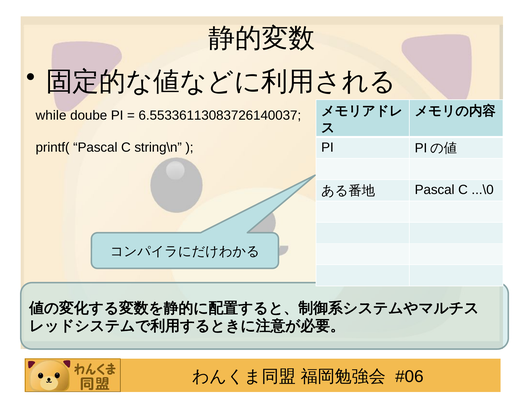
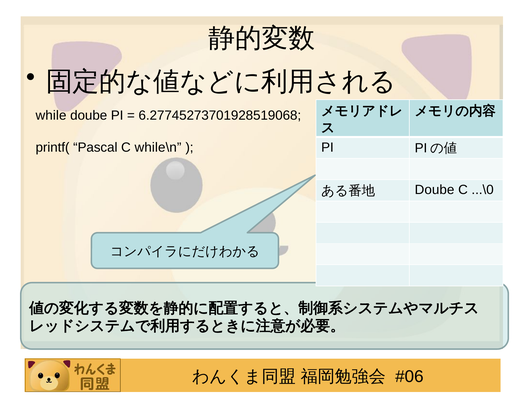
6.55336113083726140037: 6.55336113083726140037 -> 6.27745273701928519068 (220, 115)
string\n: string\n -> while\n (158, 147)
Pascal: Pascal -> Doube (435, 190)
